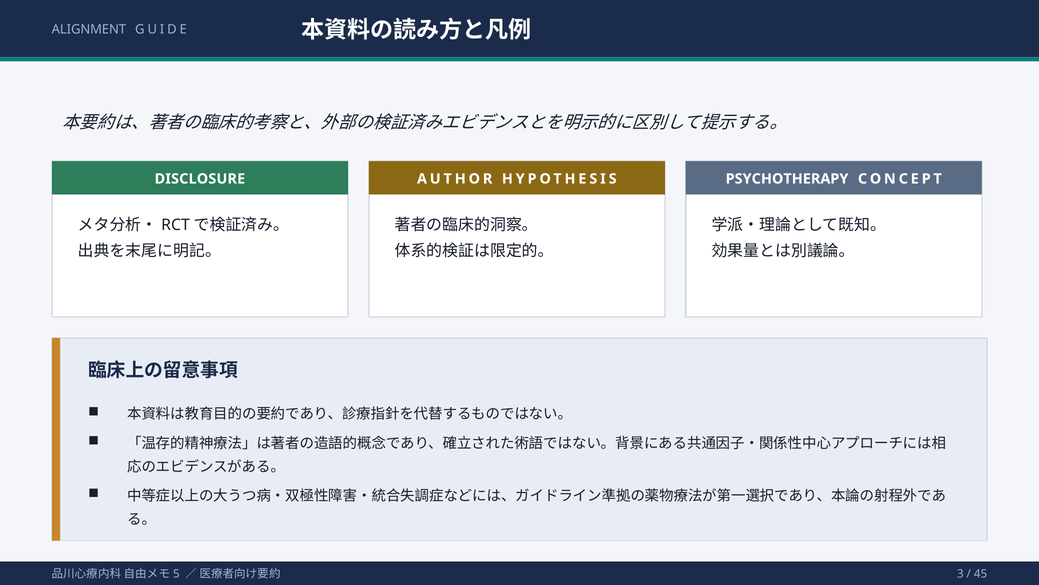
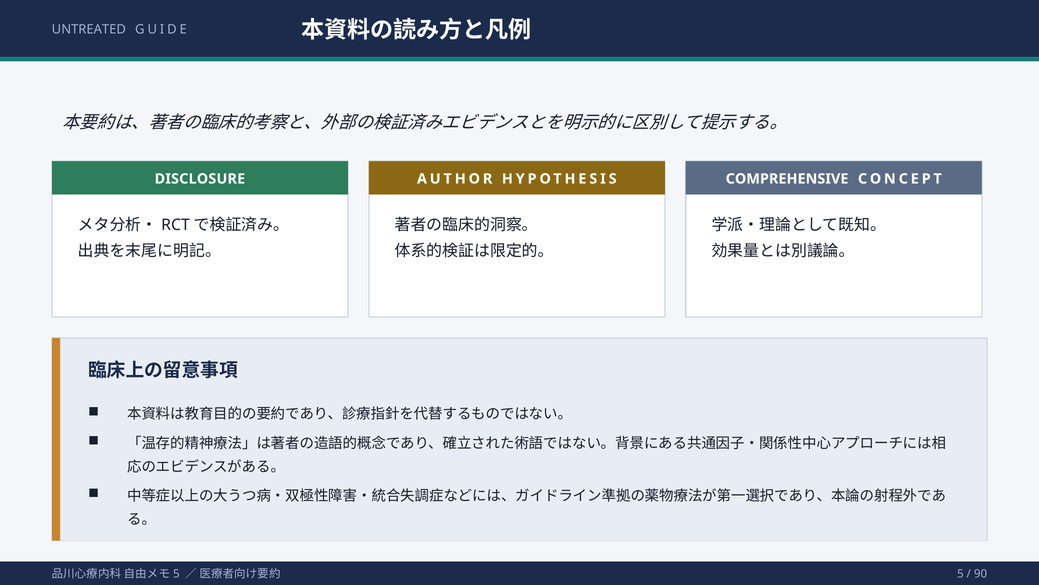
ALIGNMENT: ALIGNMENT -> UNTREATED (89, 29)
PSYCHOTHERAPY: PSYCHOTHERAPY -> COMPREHENSIVE (787, 179)
3: 3 -> 5 (960, 574)
45: 45 -> 90 (981, 574)
